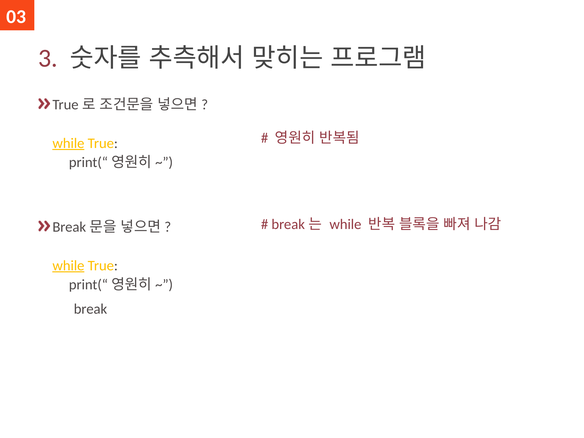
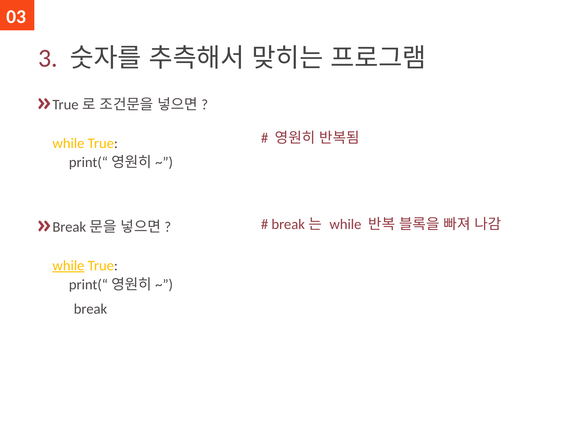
while underline: present -> none (68, 143)
